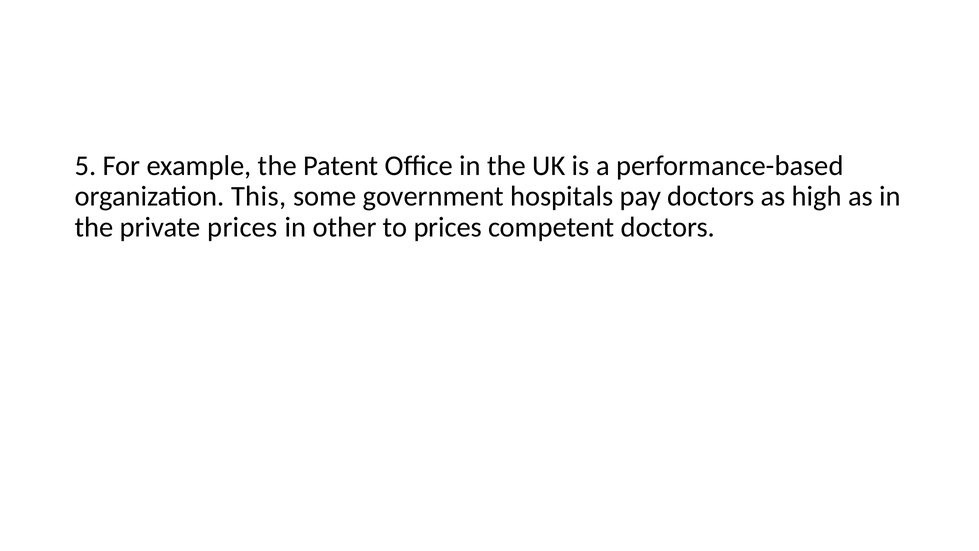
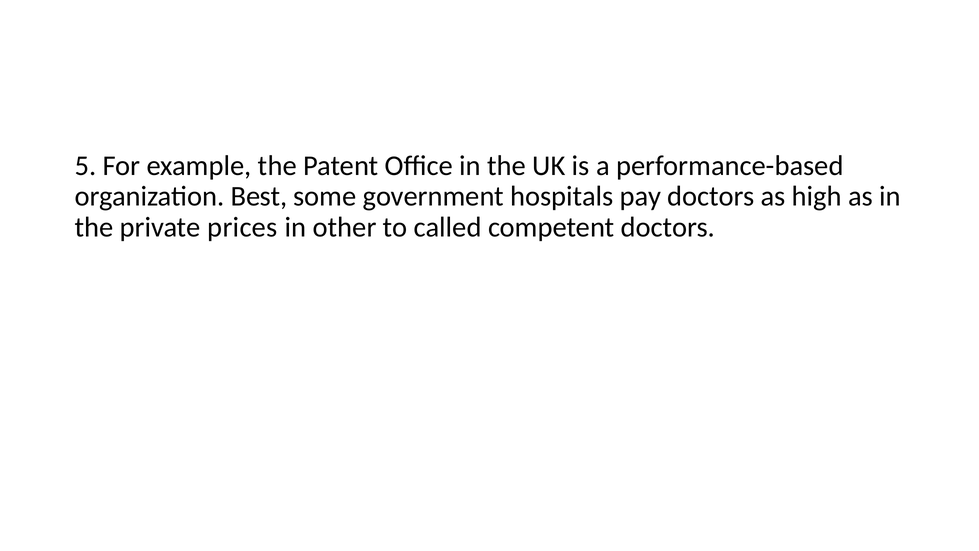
This: This -> Best (259, 196)
to prices: prices -> called (448, 227)
